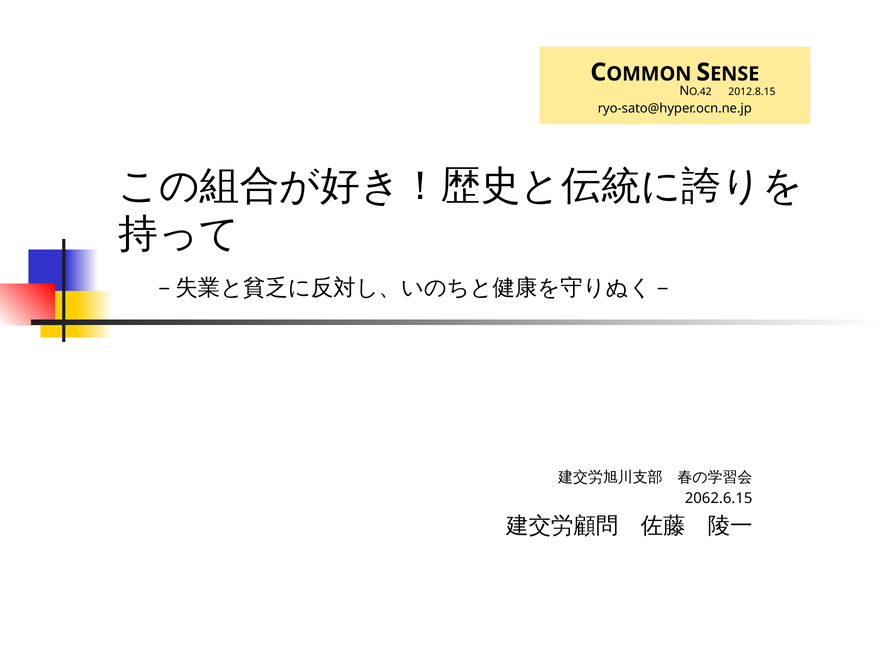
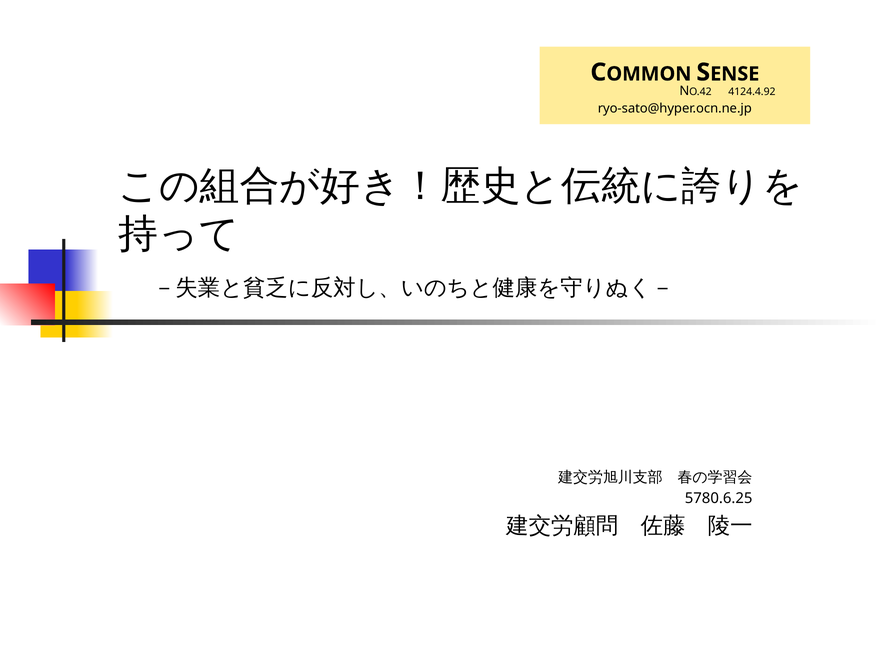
2012.8.15: 2012.8.15 -> 4124.4.92 (752, 92)
2062.6.15: 2062.6.15 -> 5780.6.25 (719, 498)
